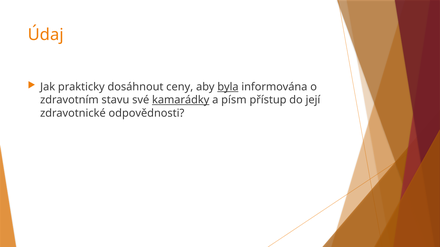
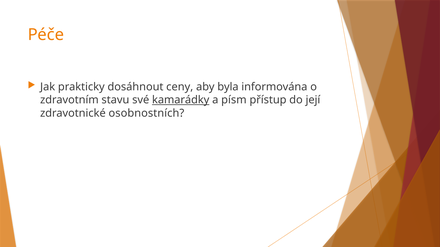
Údaj: Údaj -> Péče (46, 35)
byla underline: present -> none (228, 87)
odpovědnosti: odpovědnosti -> osobnostních (146, 113)
